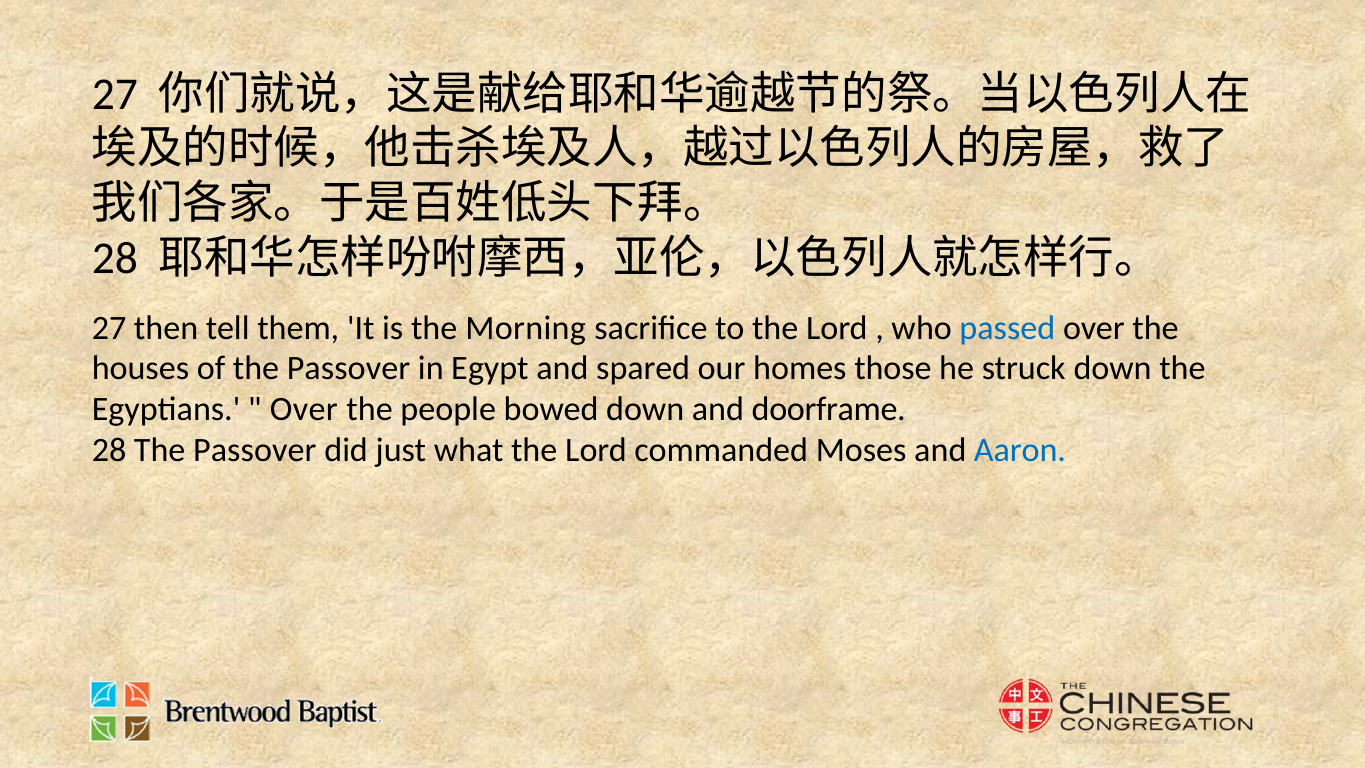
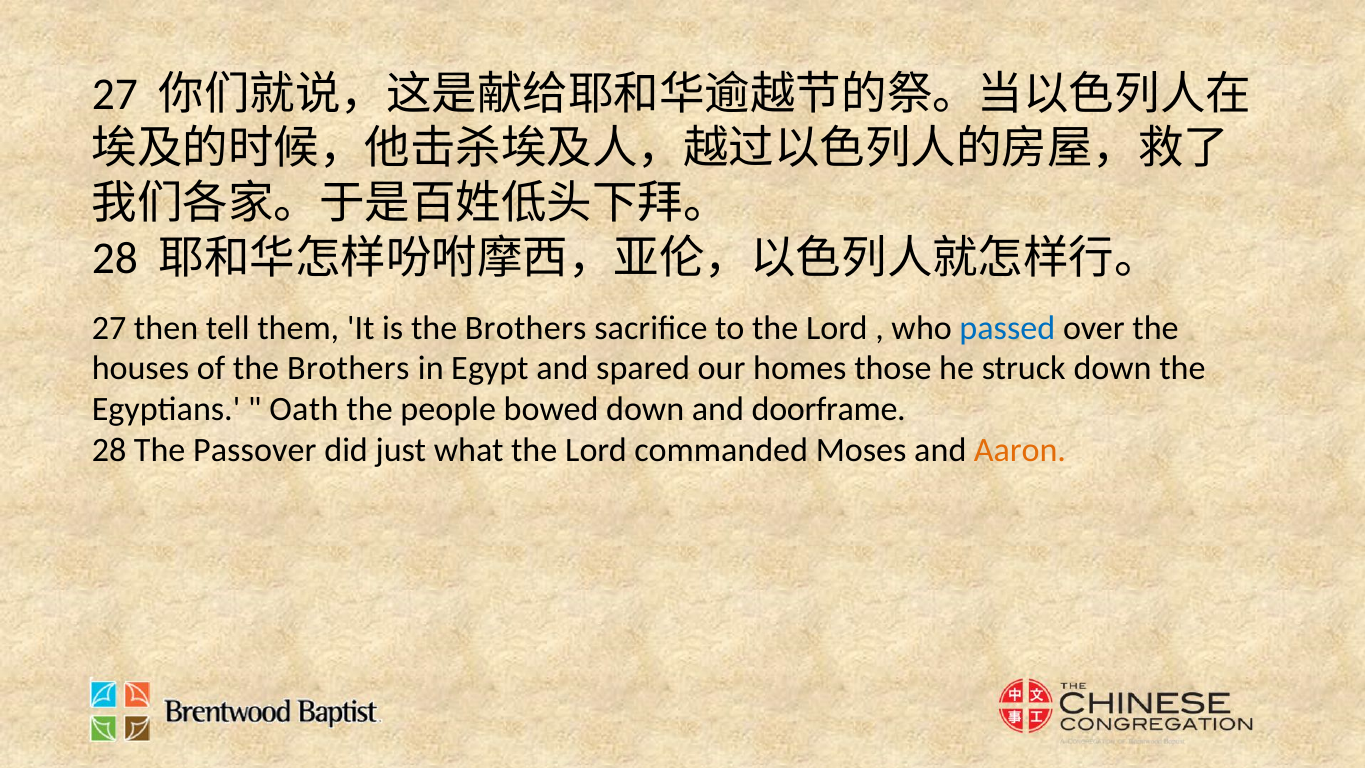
is the Morning: Morning -> Brothers (526, 328)
of the Passover: Passover -> Brothers (348, 369)
Over: Over -> Oath (304, 410)
Aaron colour: blue -> orange (1020, 451)
